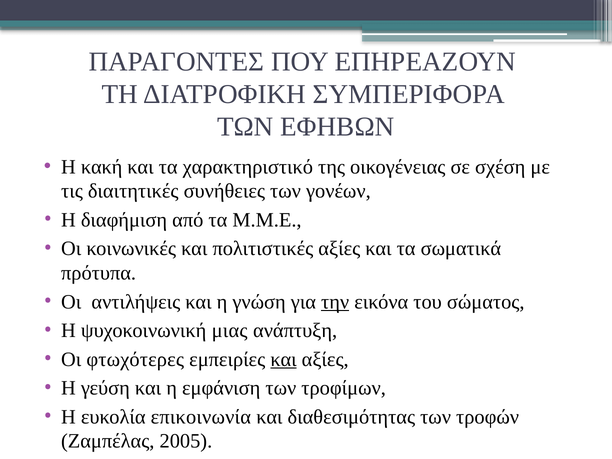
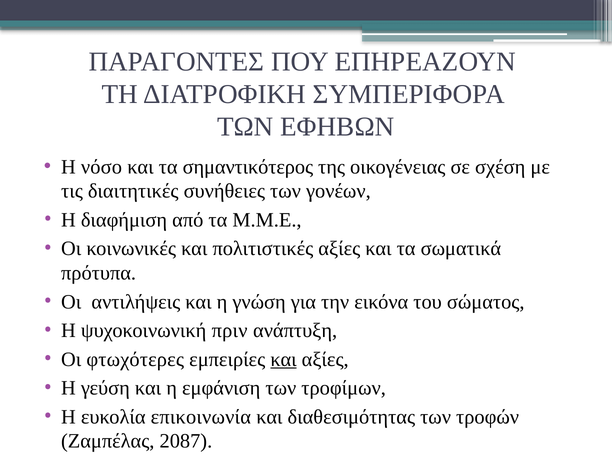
κακή: κακή -> νόσο (101, 167)
χαρακτηριστικό: χαρακτηριστικό -> σημαντικότερος (248, 167)
την underline: present -> none (335, 302)
μιας: μιας -> πριν (230, 331)
2005: 2005 -> 2087 (186, 441)
